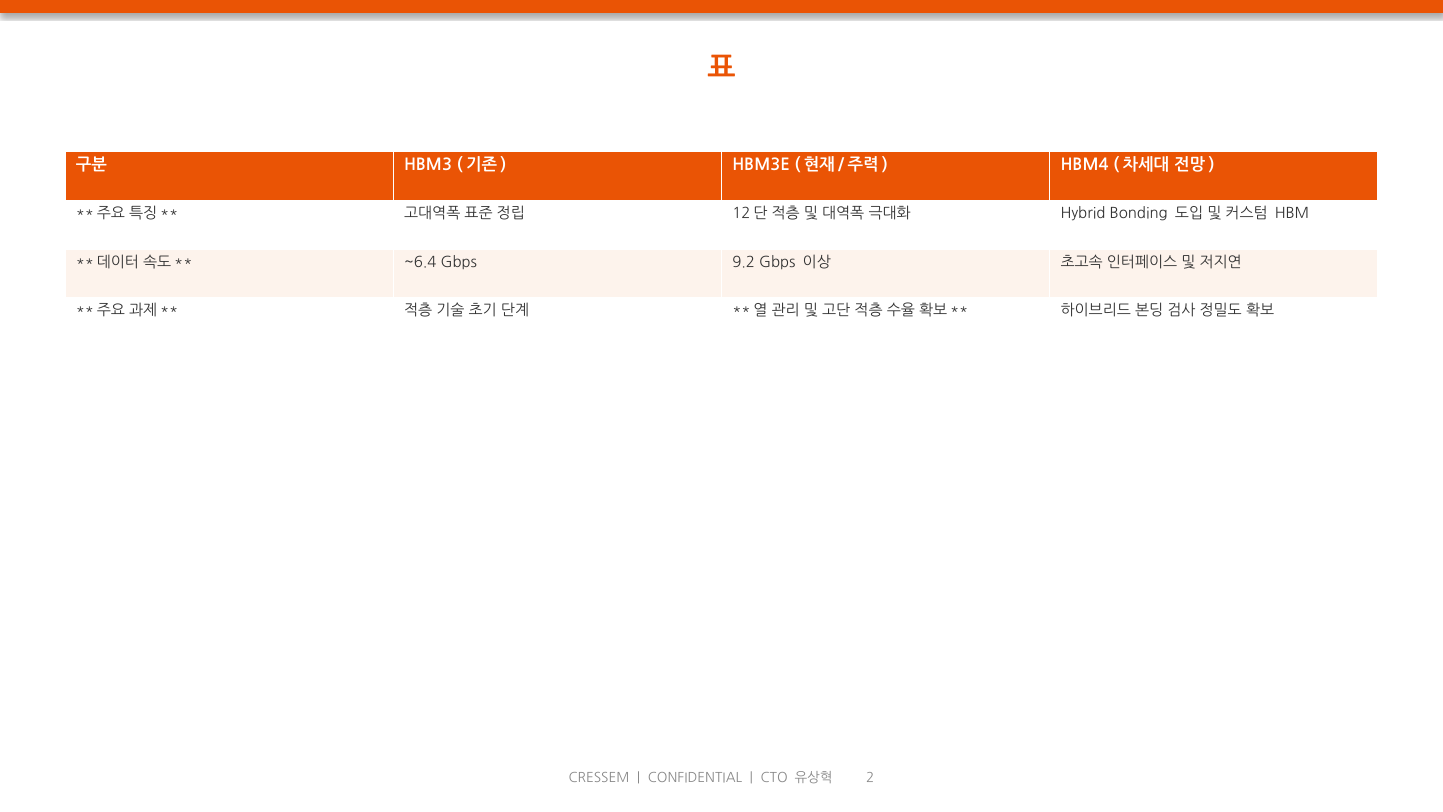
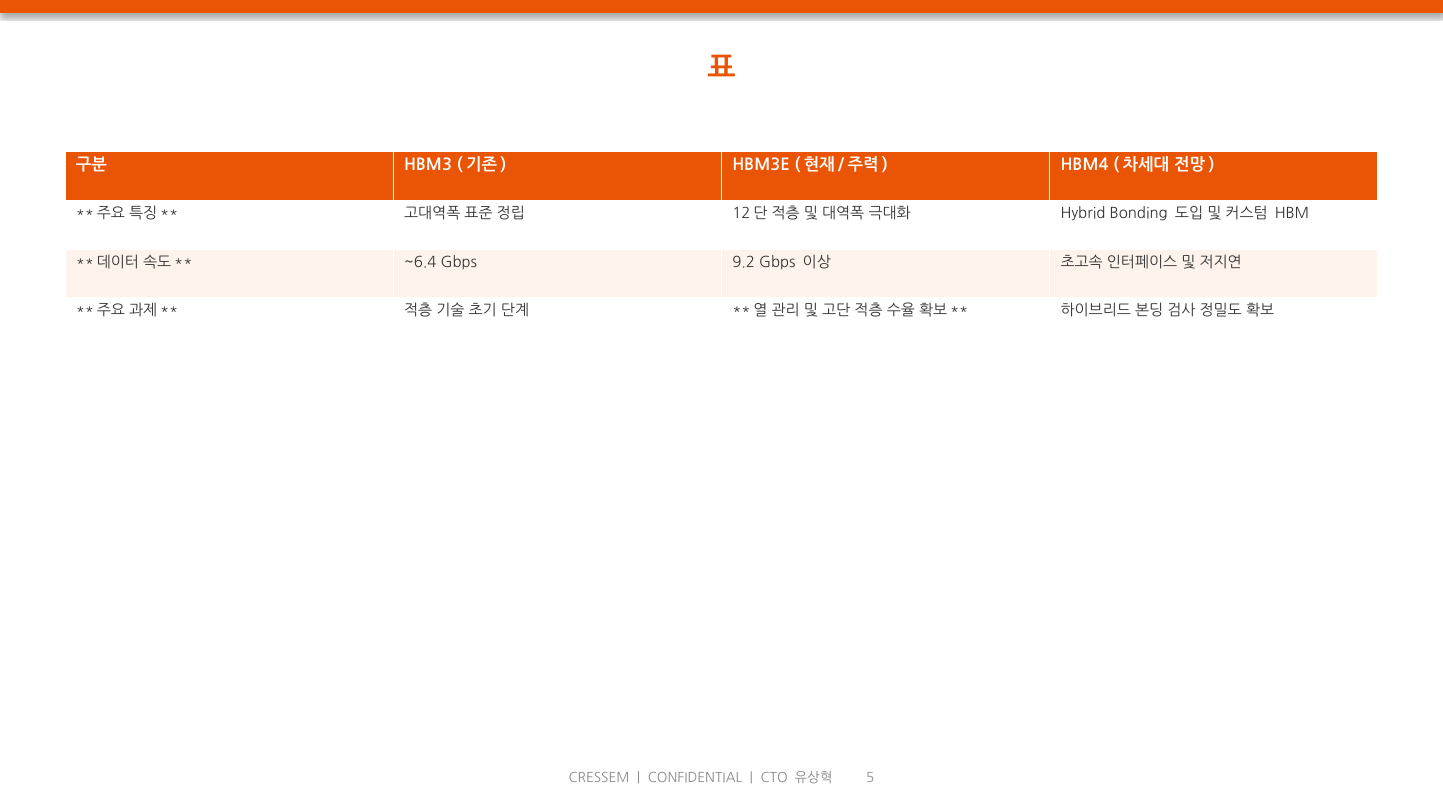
2: 2 -> 5 (870, 777)
